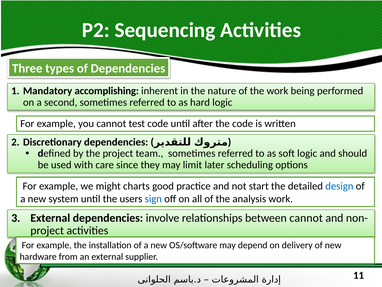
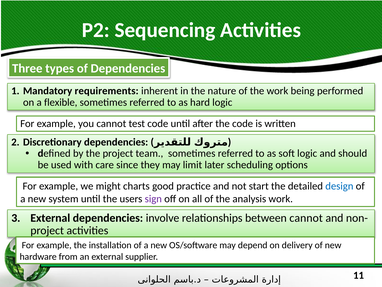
accomplishing: accomplishing -> requirements (107, 91)
second: second -> flexible (61, 102)
sign colour: blue -> purple (153, 199)
